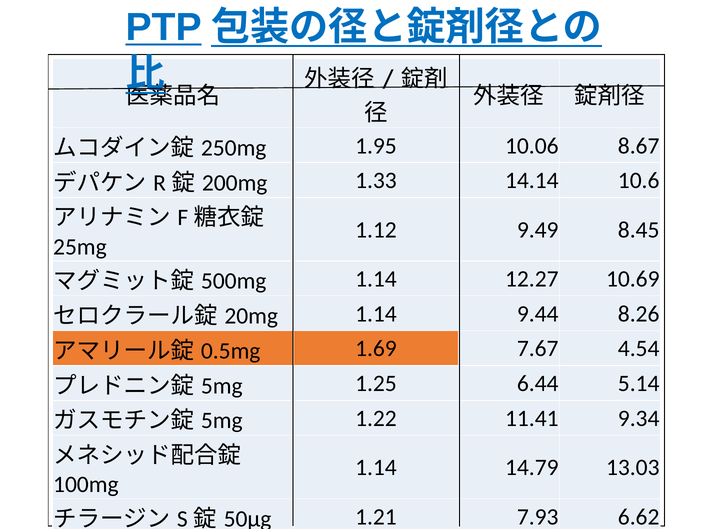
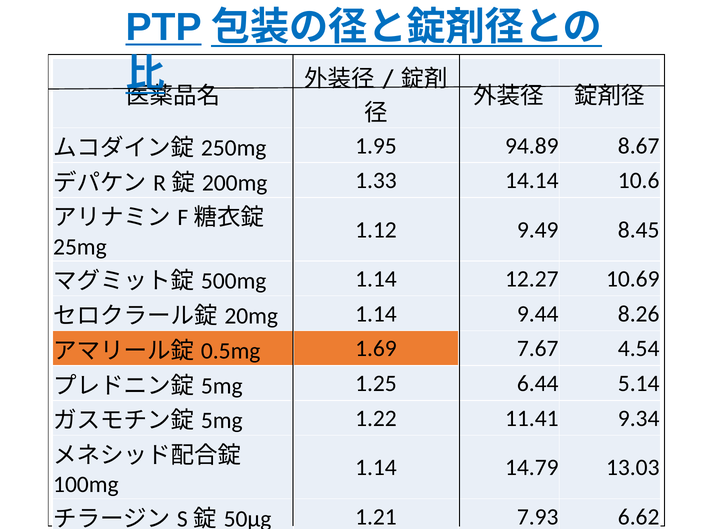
10.06: 10.06 -> 94.89 (532, 146)
